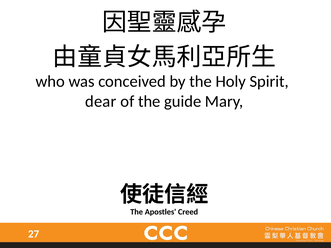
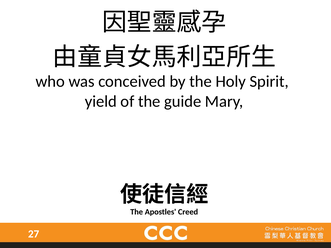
dear: dear -> yield (101, 101)
